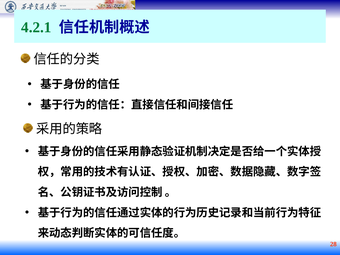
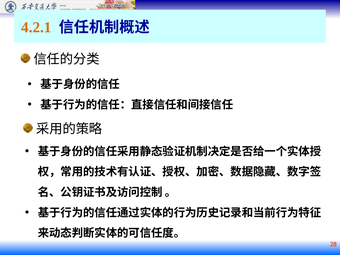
4.2.1 colour: green -> orange (36, 27)
